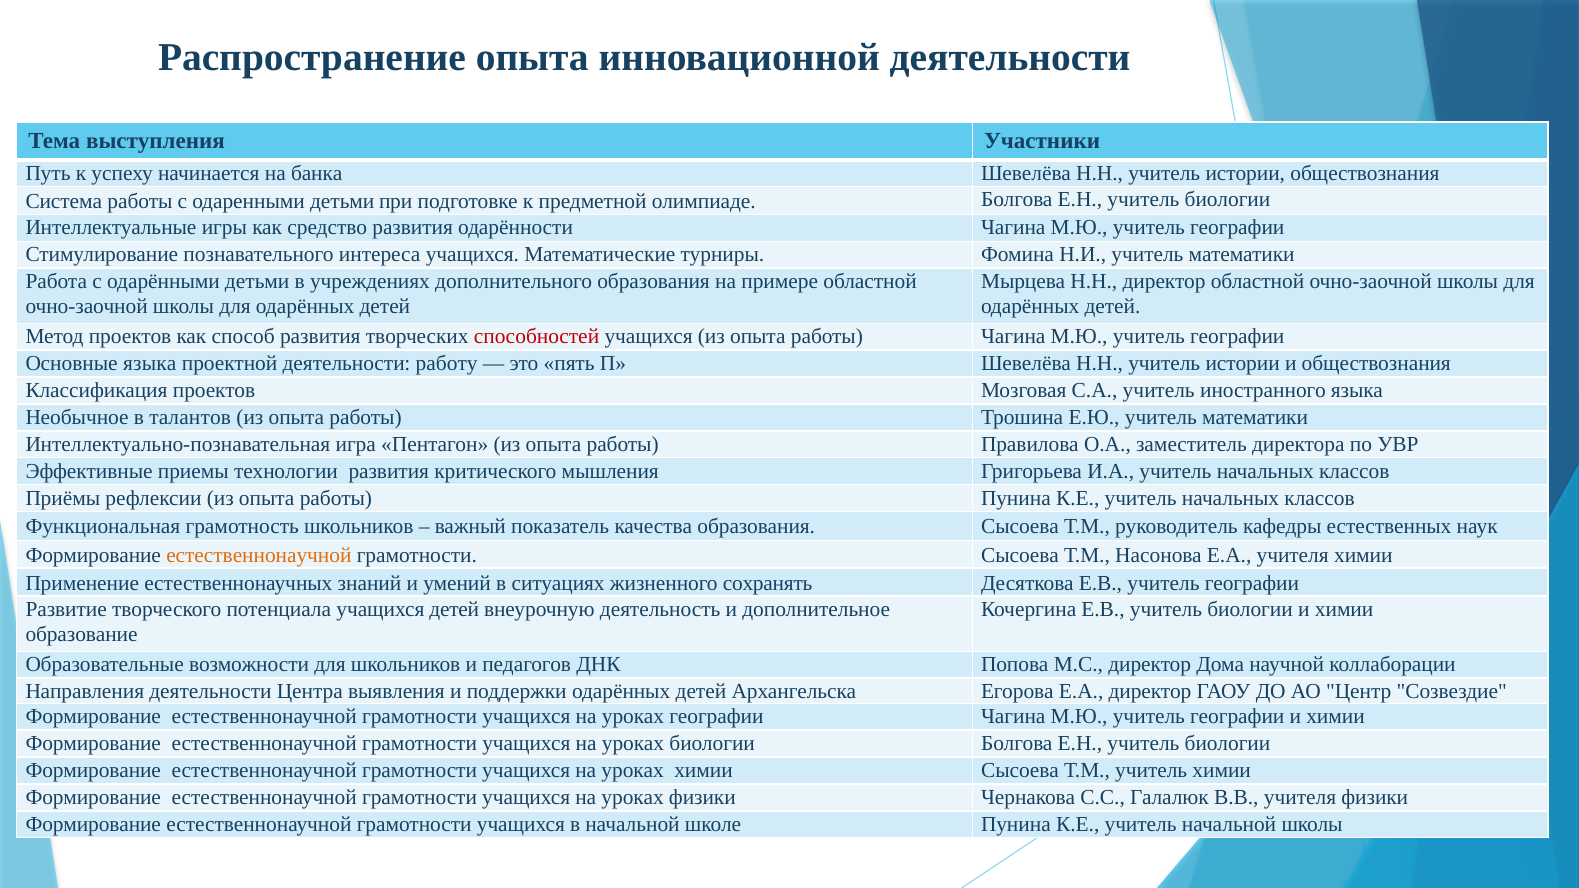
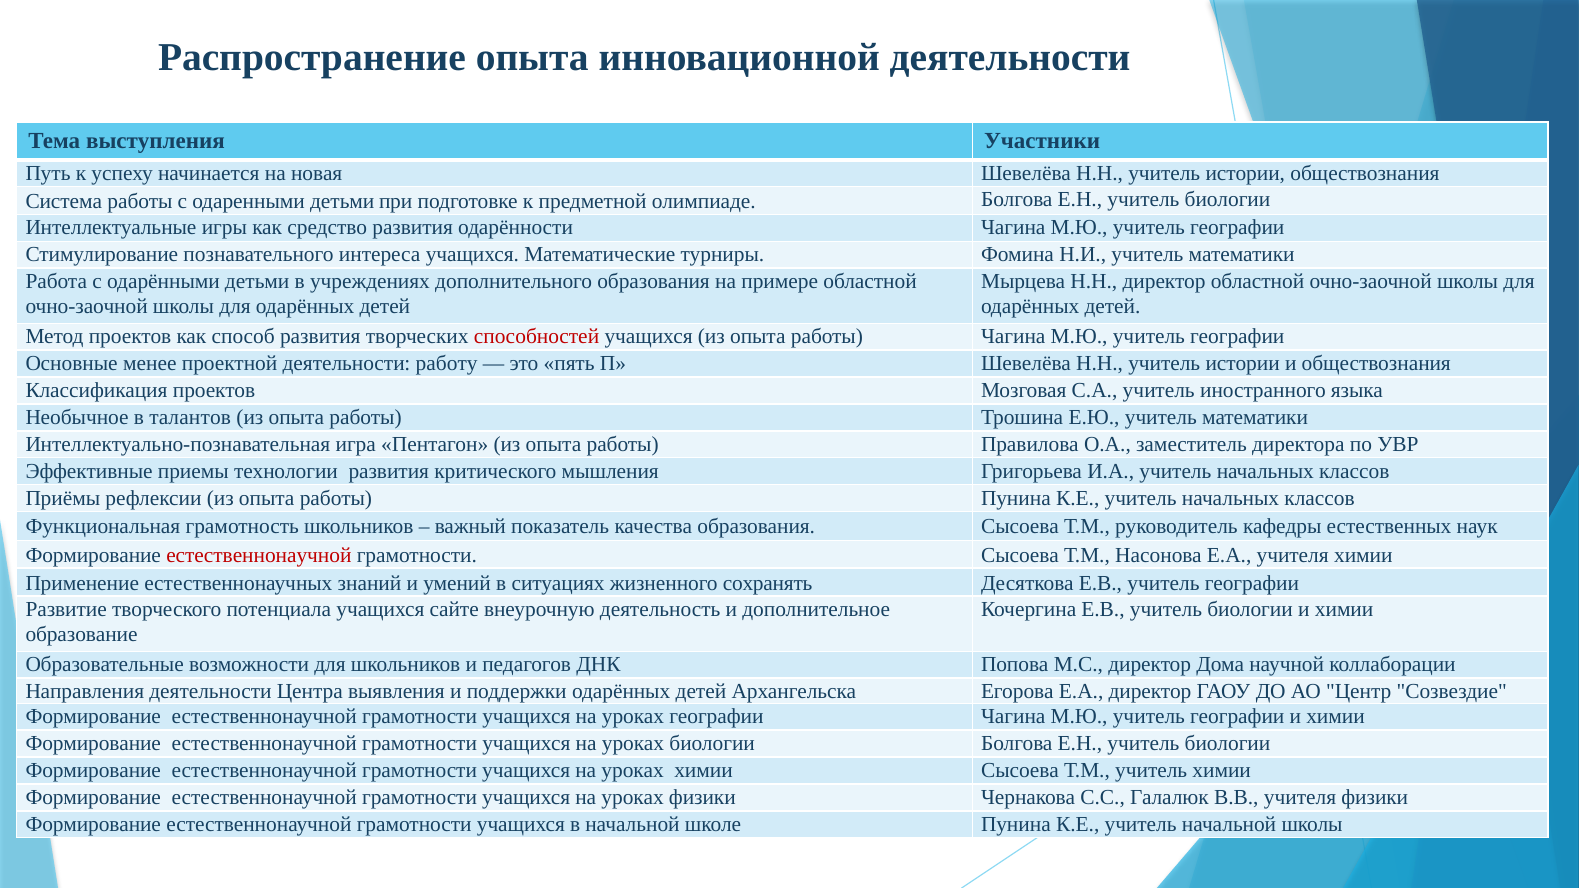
банка: банка -> новая (317, 173)
Основные языка: языка -> менее (150, 364)
естественнонаучной colour: orange -> red (259, 556)
учащихся детей: детей -> сайте (454, 610)
